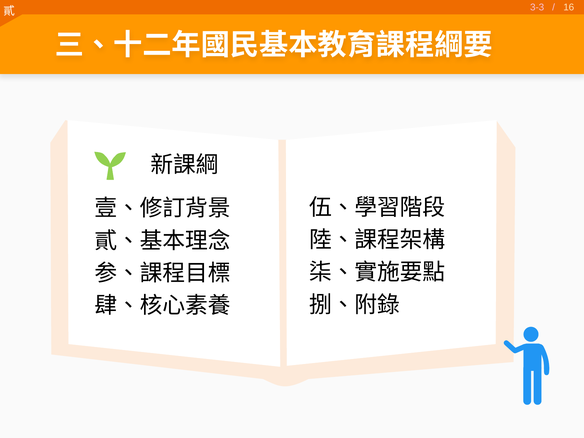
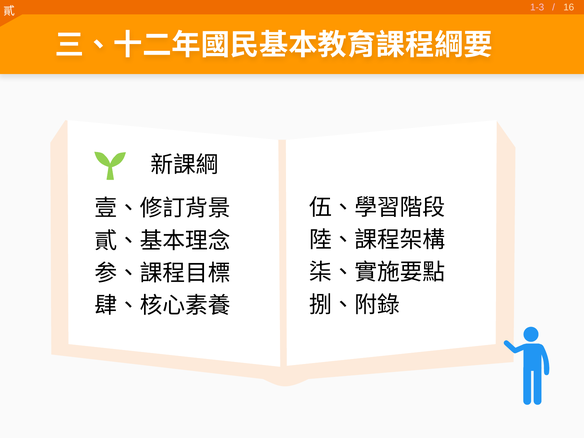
3-3: 3-3 -> 1-3 (537, 7)
